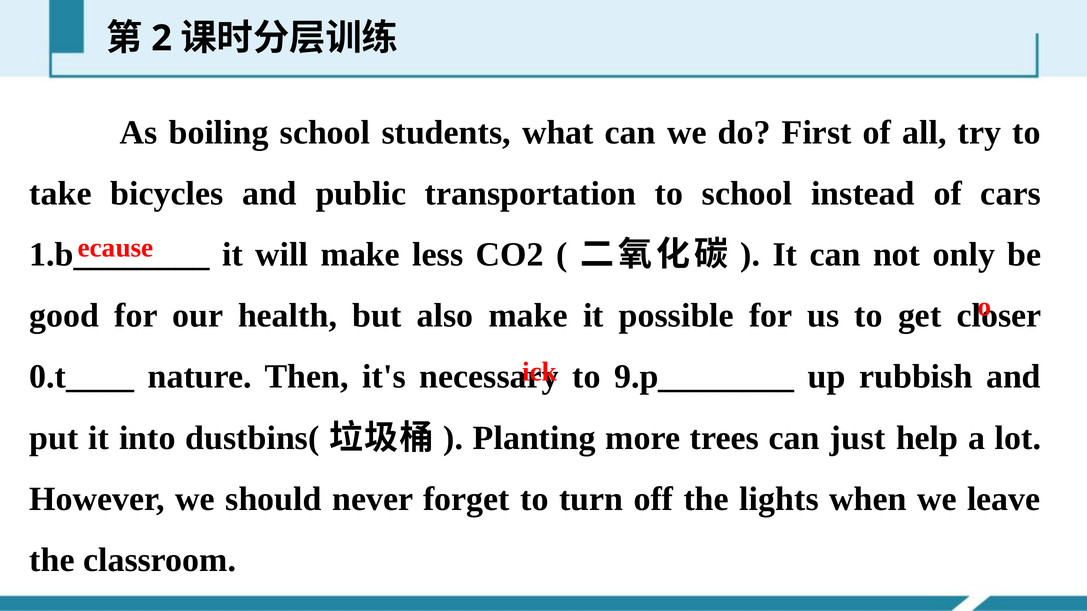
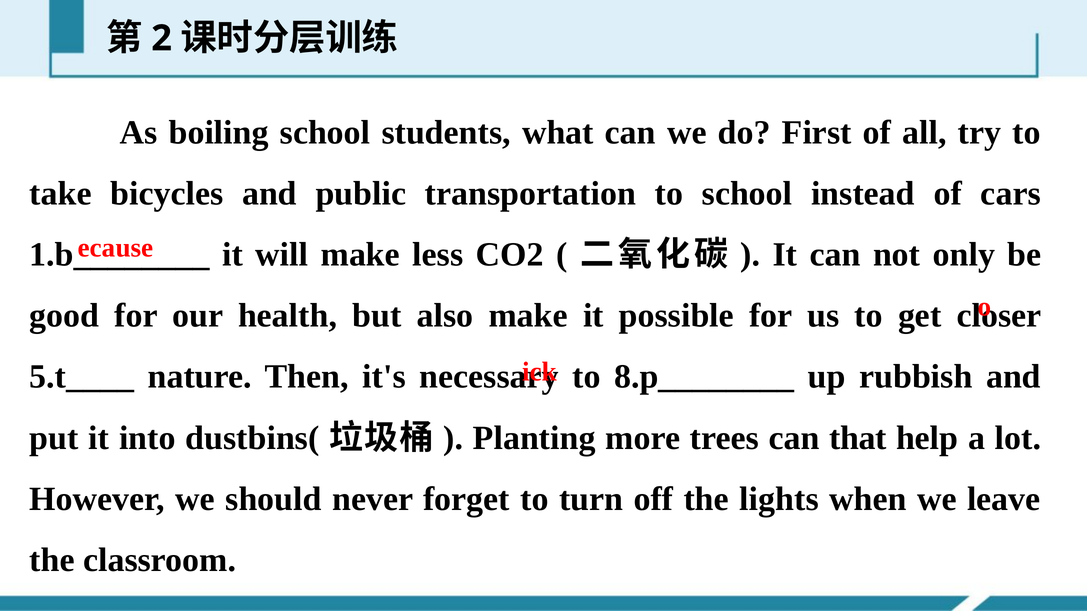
0.t____: 0.t____ -> 5.t____ (82, 377)
9.p________: 9.p________ -> 8.p________ (704, 377)
just: just -> that (858, 438)
